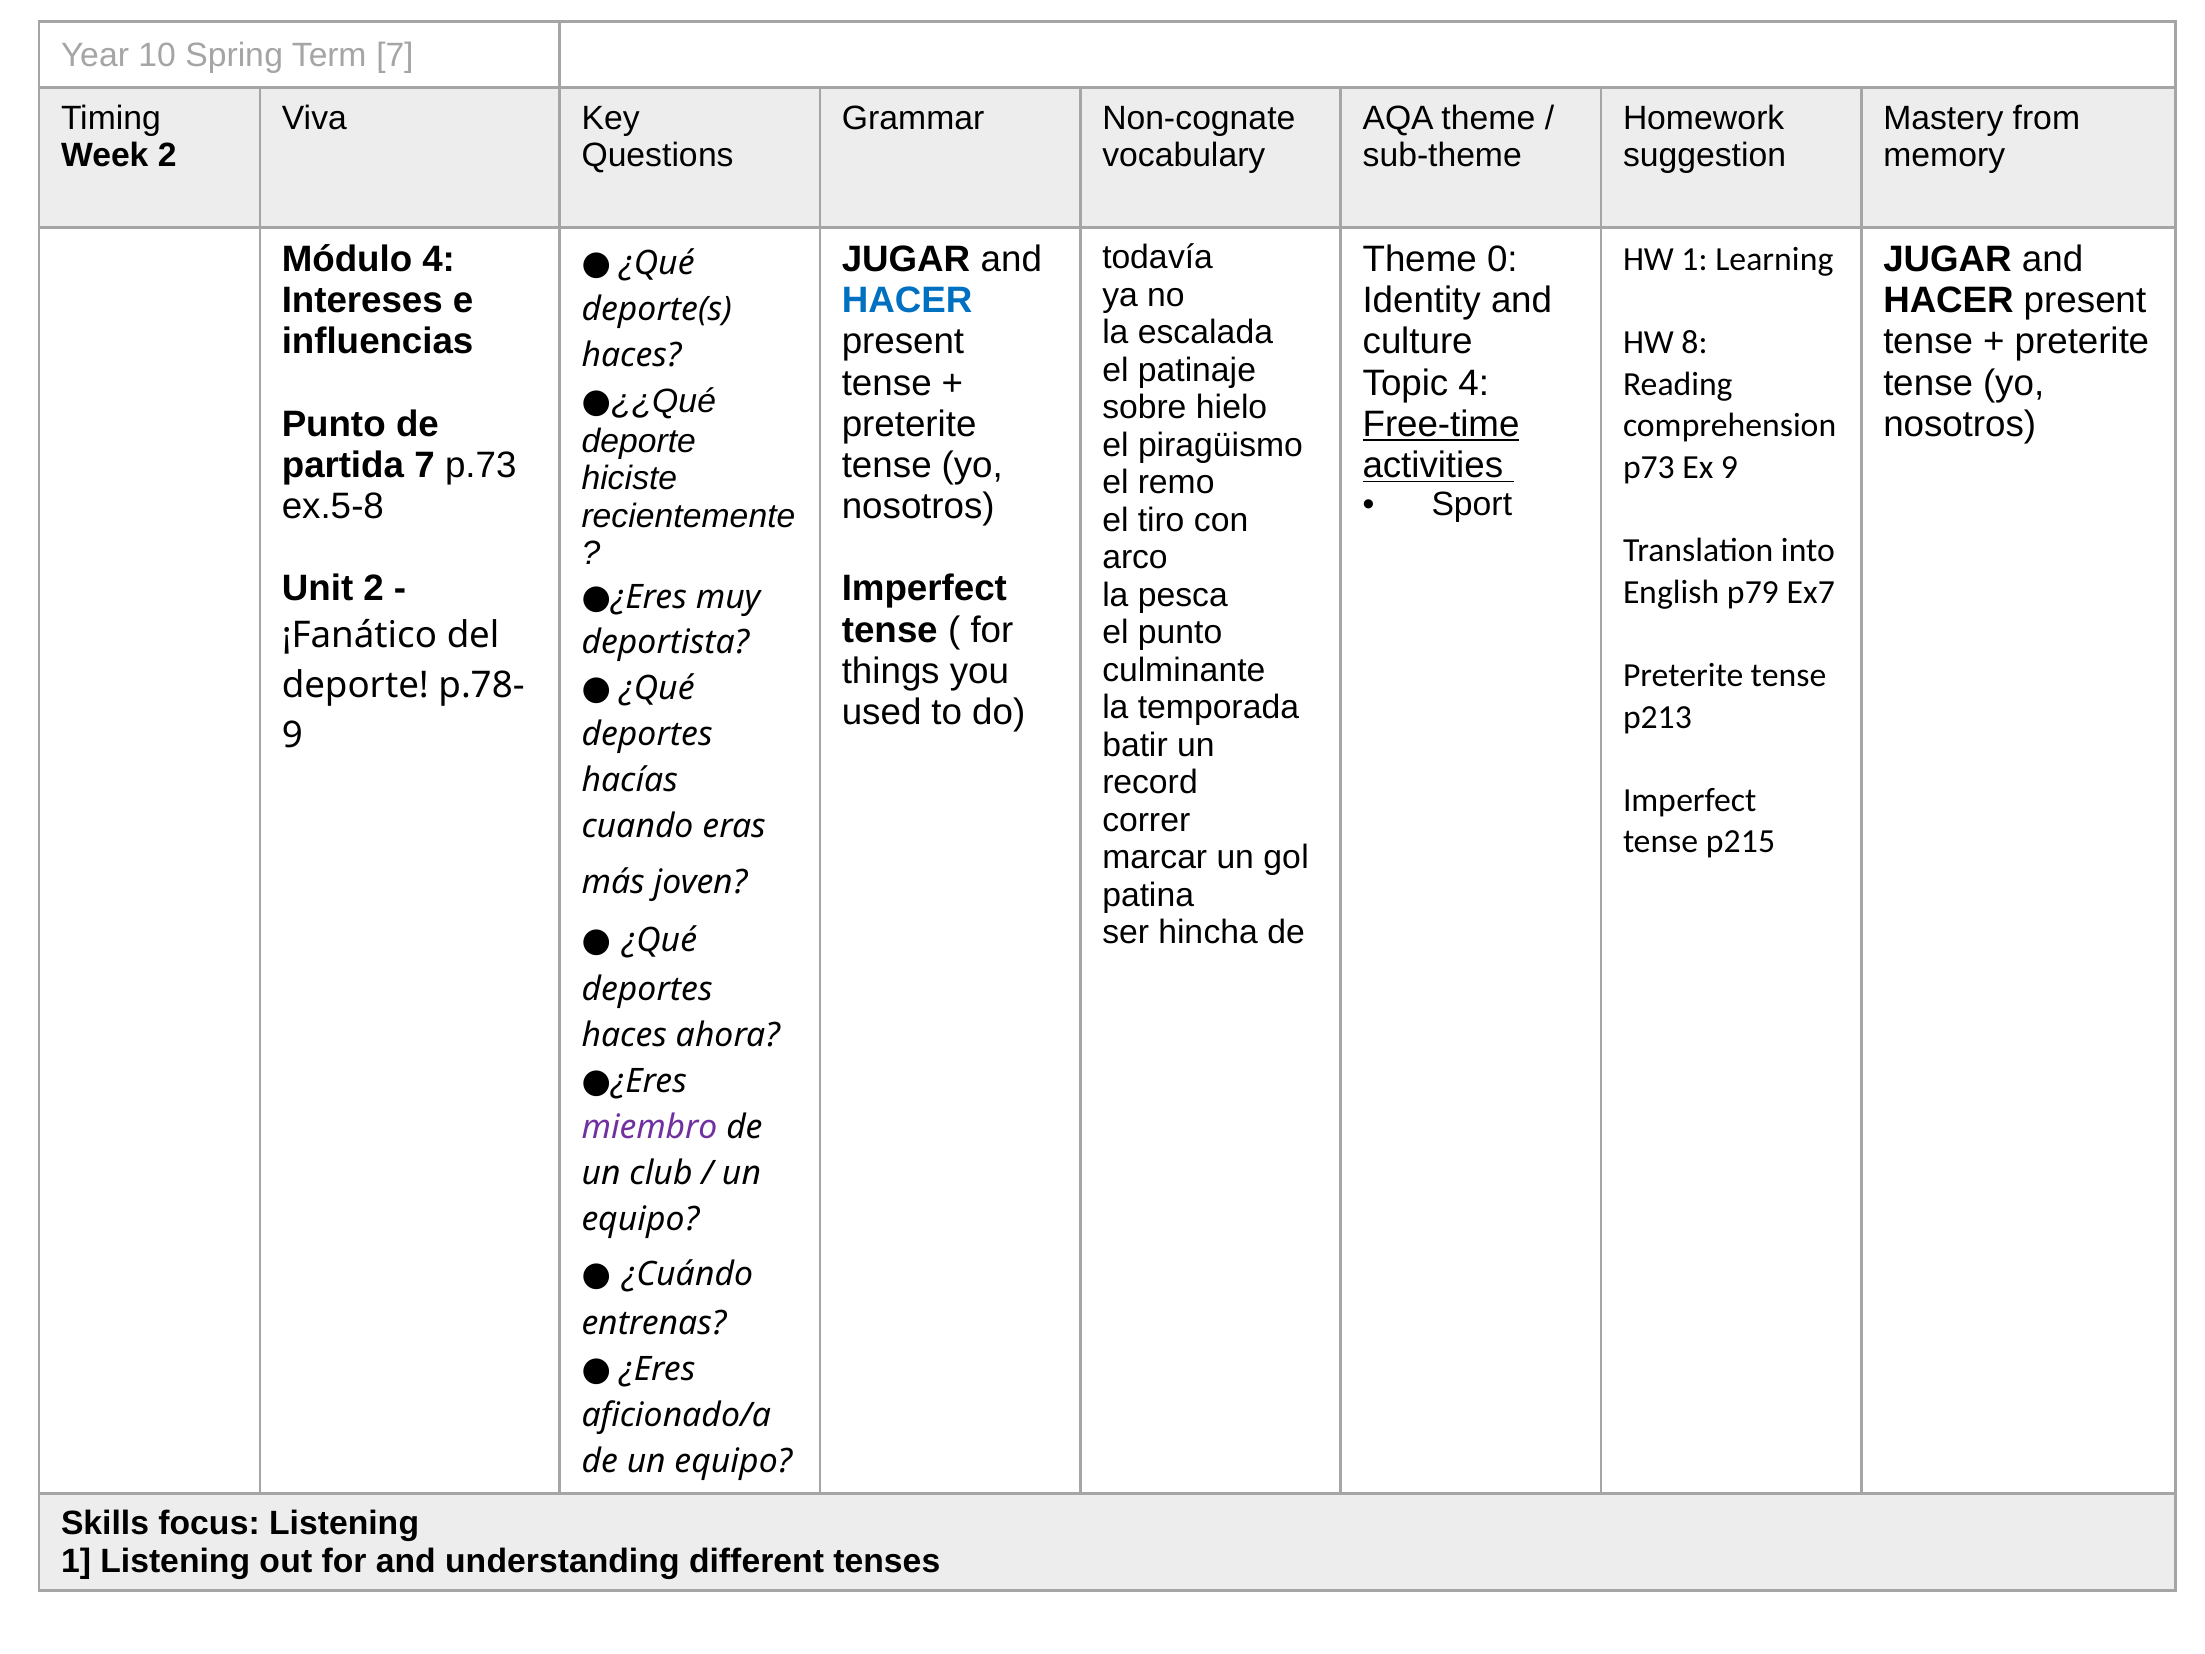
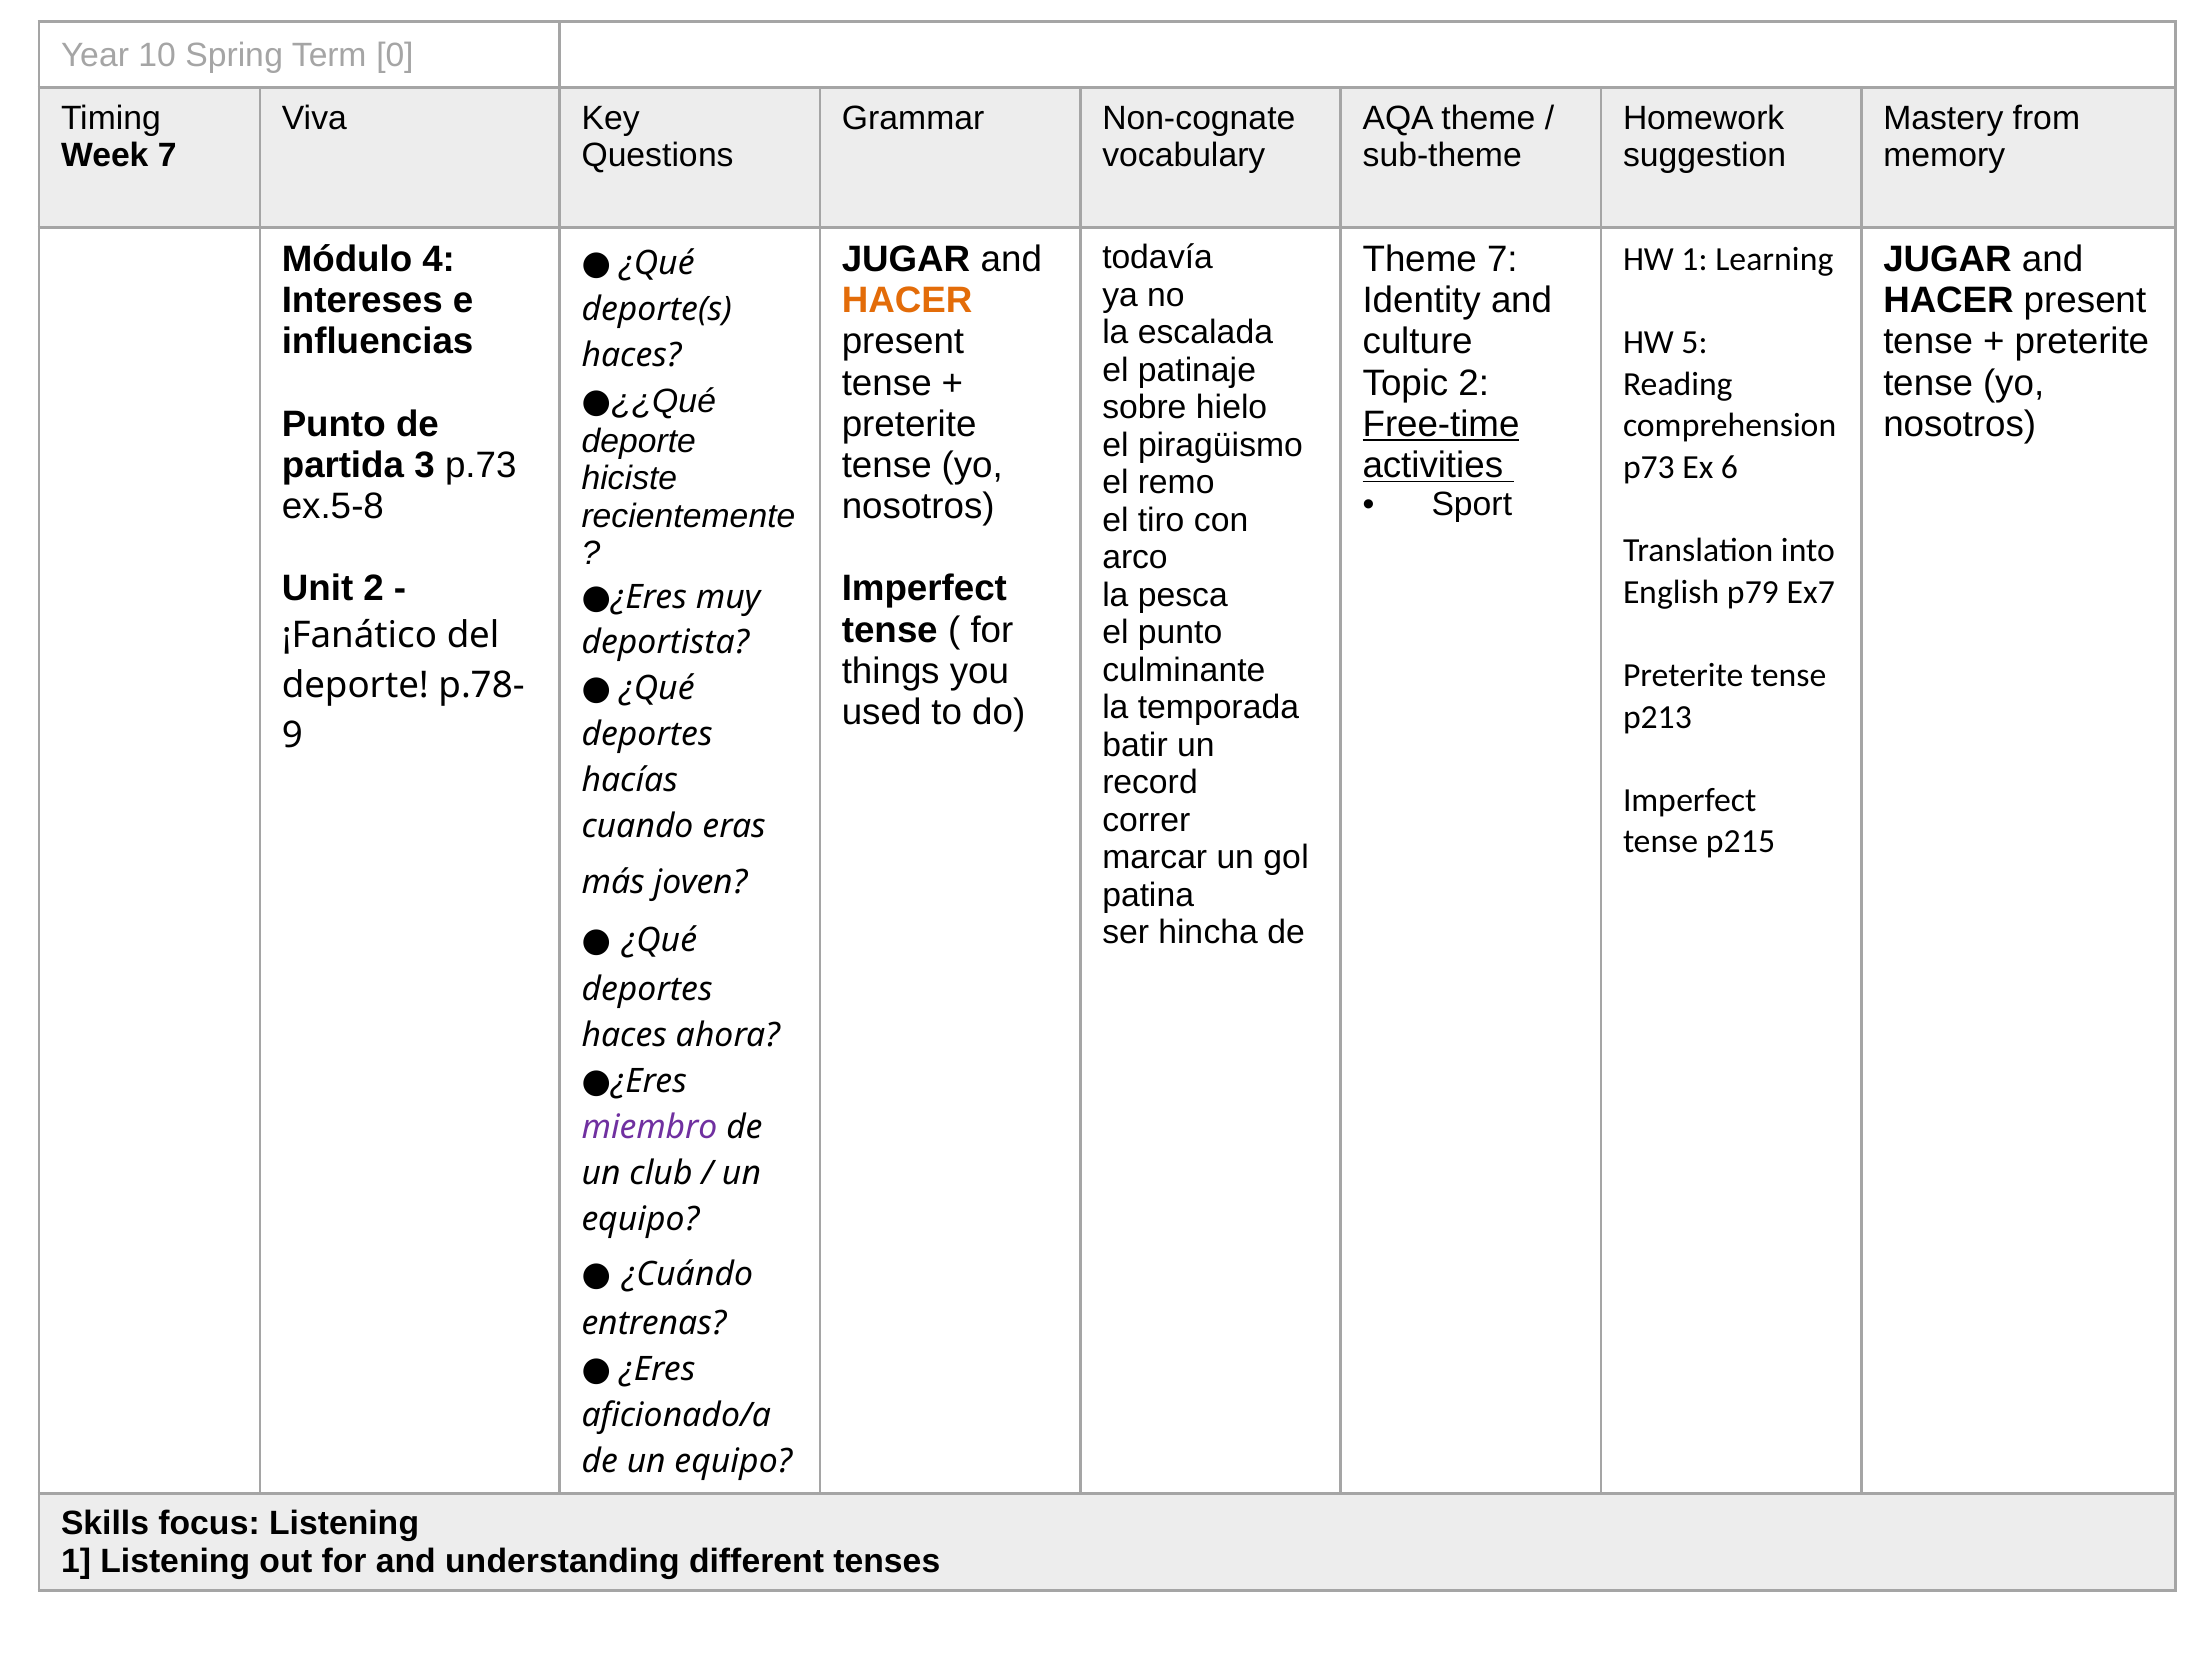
Term 7: 7 -> 0 (395, 55)
Week 2: 2 -> 7 (167, 156)
Theme 0: 0 -> 7 (1502, 260)
HACER colour: blue -> orange (907, 301)
8: 8 -> 5 (1694, 343)
Topic 4: 4 -> 2 (1474, 383)
partida 7: 7 -> 3 (425, 465)
Ex 9: 9 -> 6 (1729, 467)
